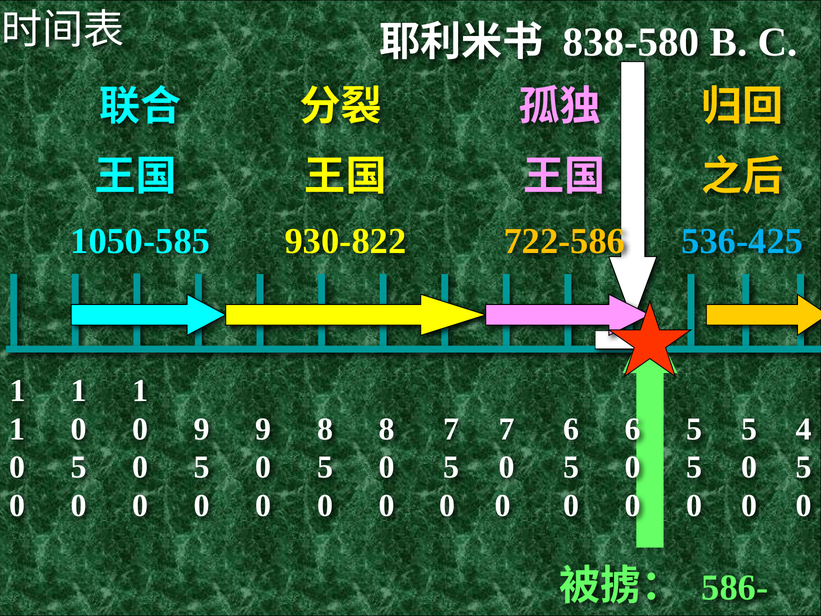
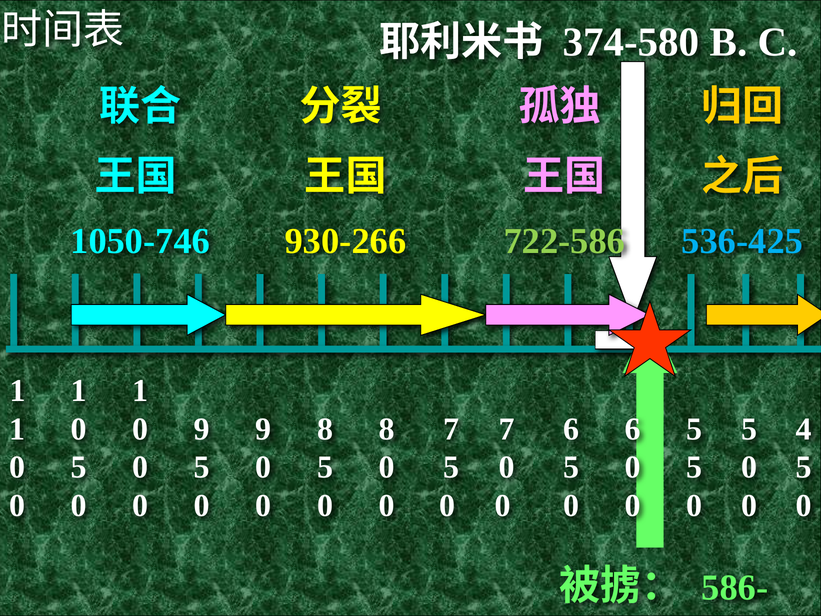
838-580: 838-580 -> 374-580 (631, 42)
1050-585: 1050-585 -> 1050-746 (140, 241)
930-822: 930-822 -> 930-266 (345, 241)
722-586 colour: yellow -> light green (564, 241)
